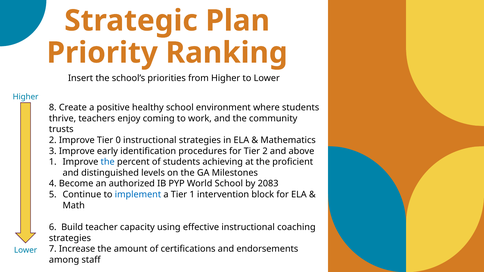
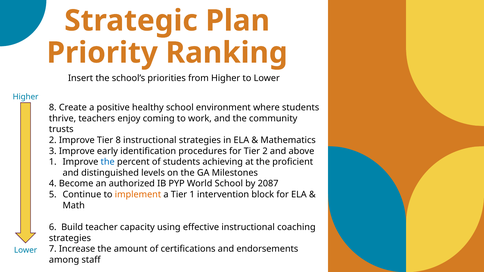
Tier 0: 0 -> 8 (118, 140)
2083: 2083 -> 2087 (268, 184)
implement colour: blue -> orange (138, 195)
